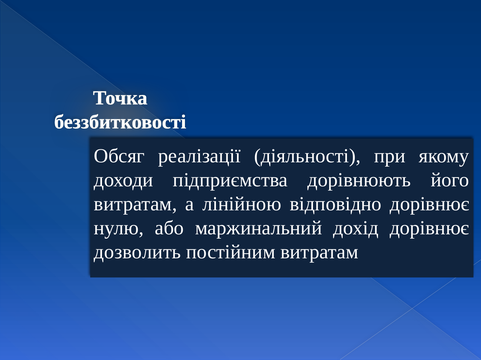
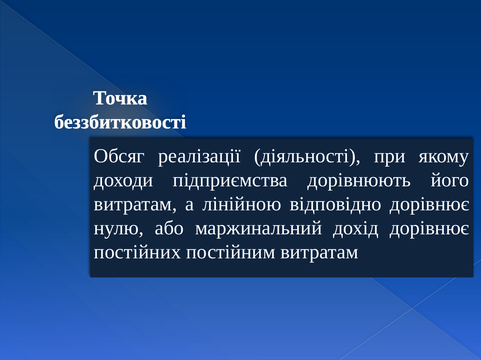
дозволить: дозволить -> постійних (137, 252)
